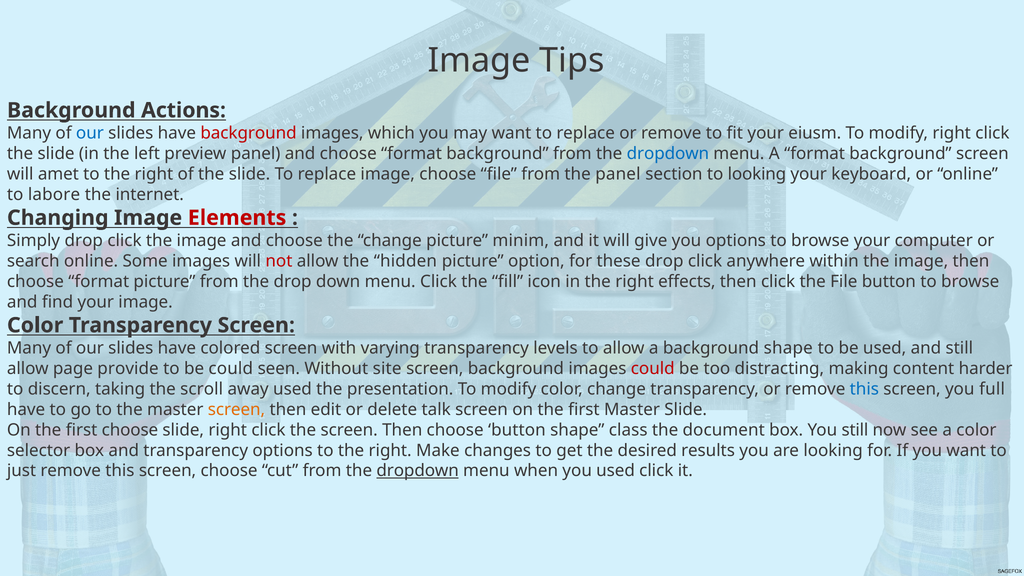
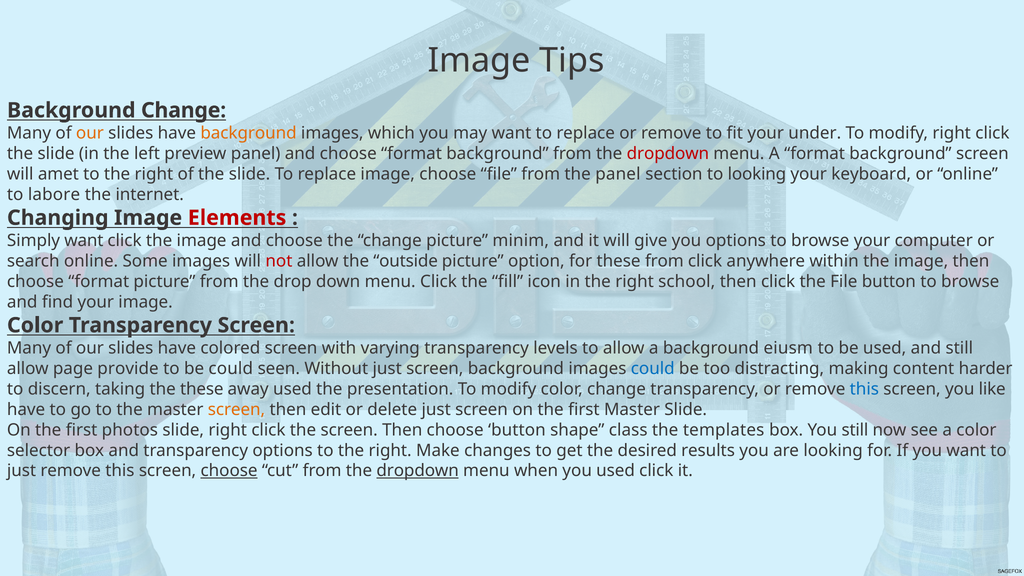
Background Actions: Actions -> Change (184, 110)
our colour: blue -> orange (90, 133)
background colour: red -> orange (249, 133)
eiusm: eiusm -> under (815, 133)
dropdown colour: blue -> red (668, 154)
Simply drop: drop -> want (84, 241)
hidden: hidden -> outside (406, 261)
these drop: drop -> from (664, 261)
effects: effects -> school (687, 281)
background shape: shape -> eiusm (788, 348)
Without site: site -> just (387, 369)
could colour: red -> blue (653, 369)
the scroll: scroll -> these (202, 389)
full: full -> like (992, 389)
delete talk: talk -> just (436, 409)
first choose: choose -> photos (130, 430)
document: document -> templates (724, 430)
choose underline: none -> present (229, 471)
